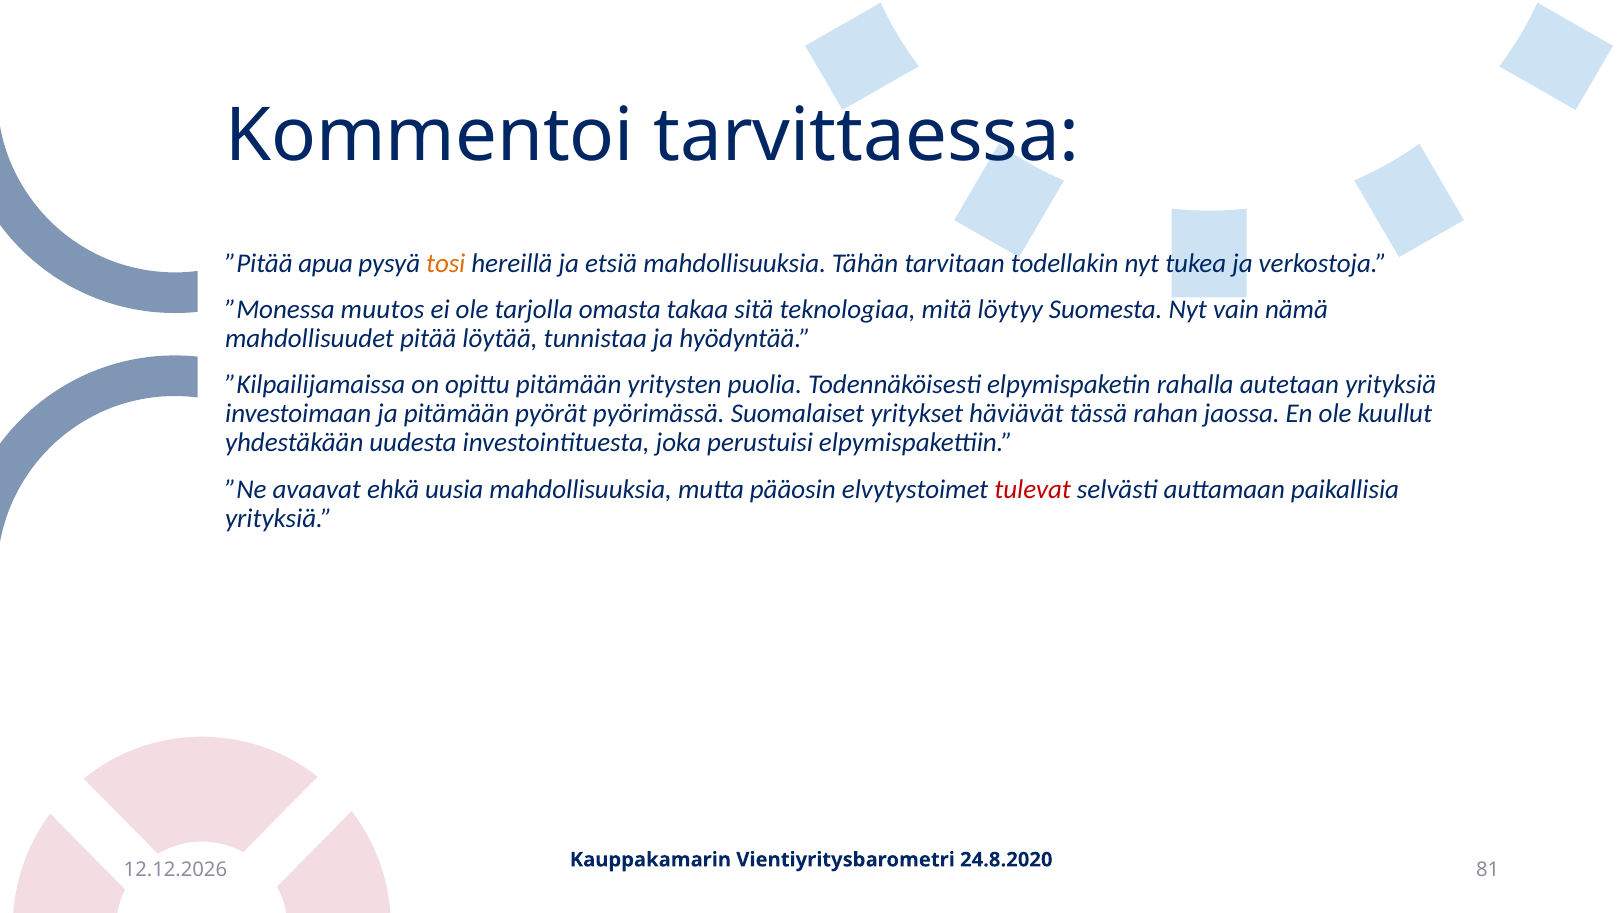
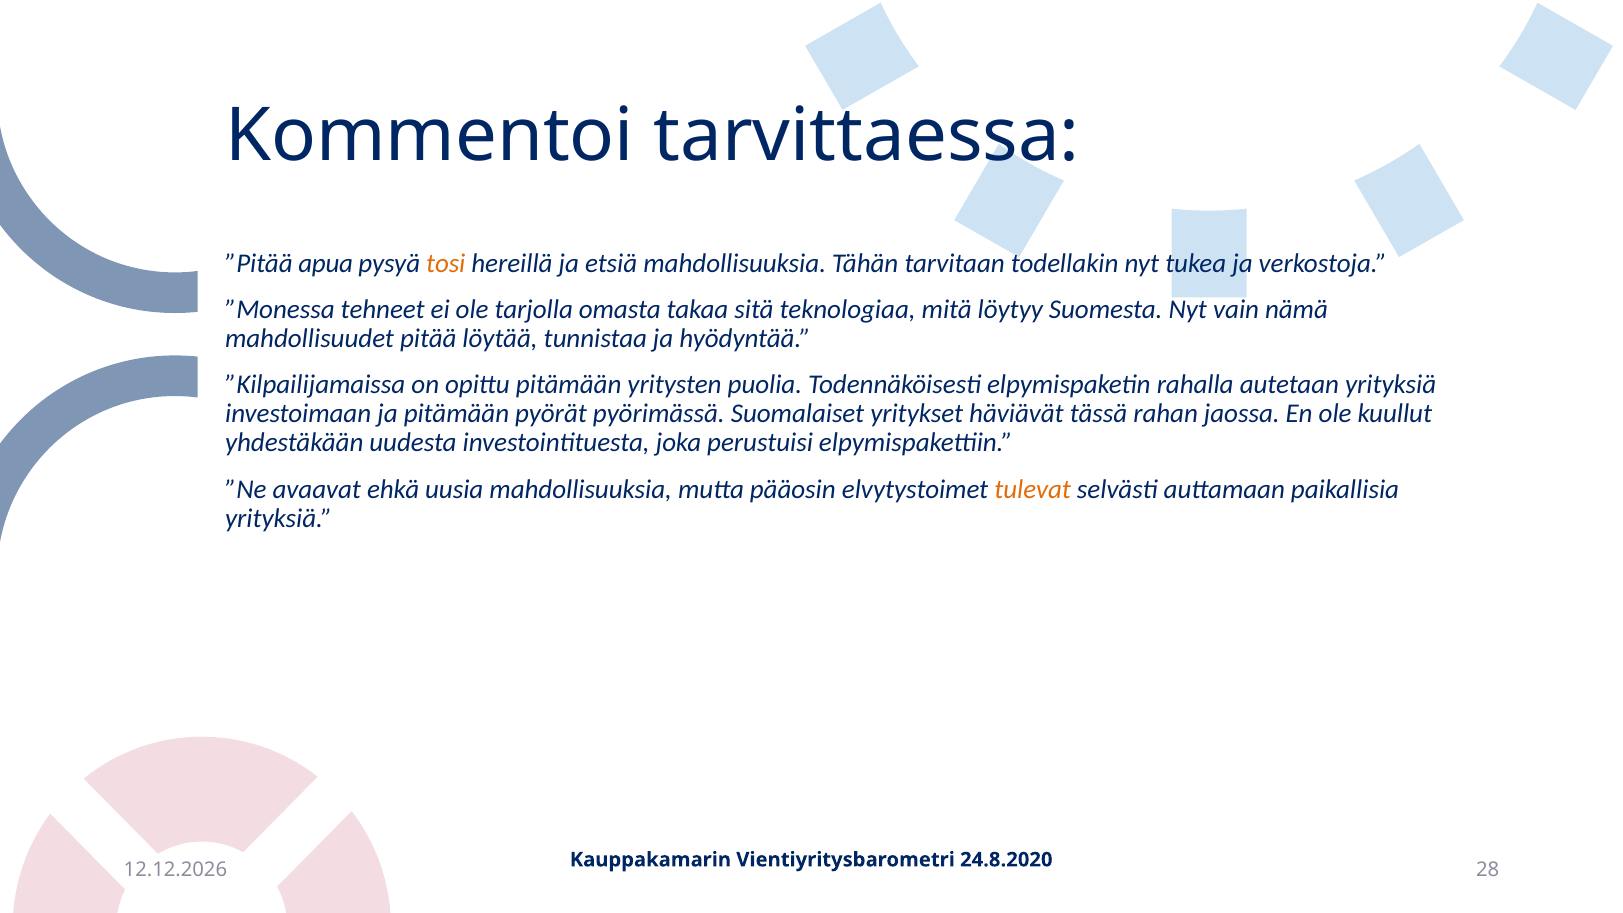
muutos: muutos -> tehneet (383, 310)
tulevat colour: red -> orange (1033, 489)
81: 81 -> 28 (1488, 870)
